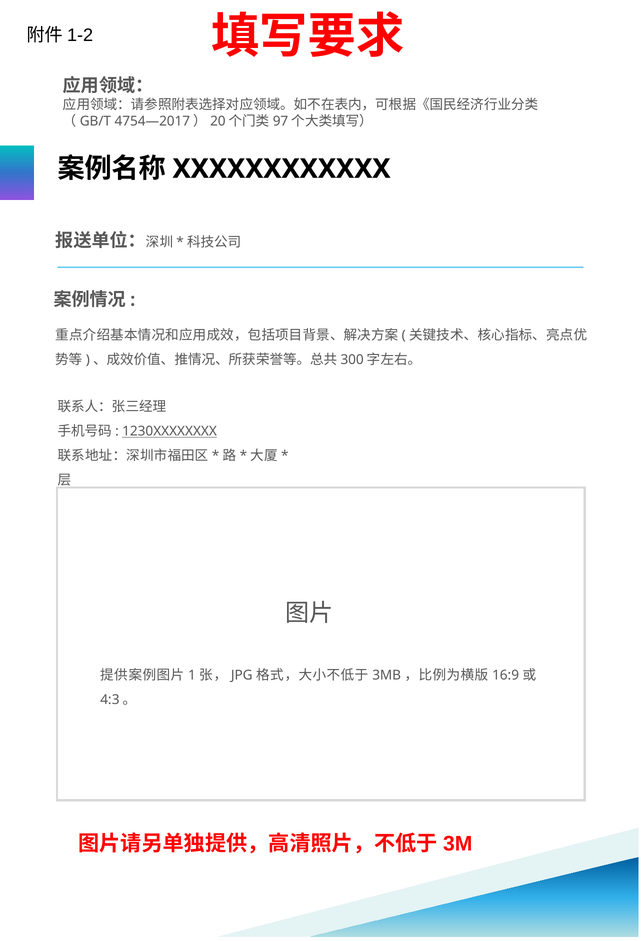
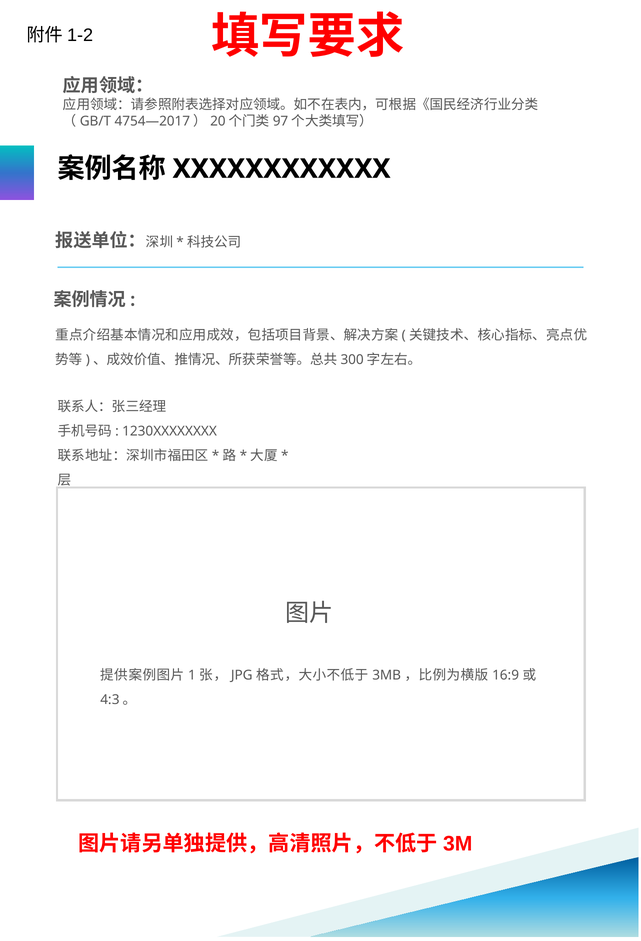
1230XXXXXXXX underline: present -> none (170, 431)
